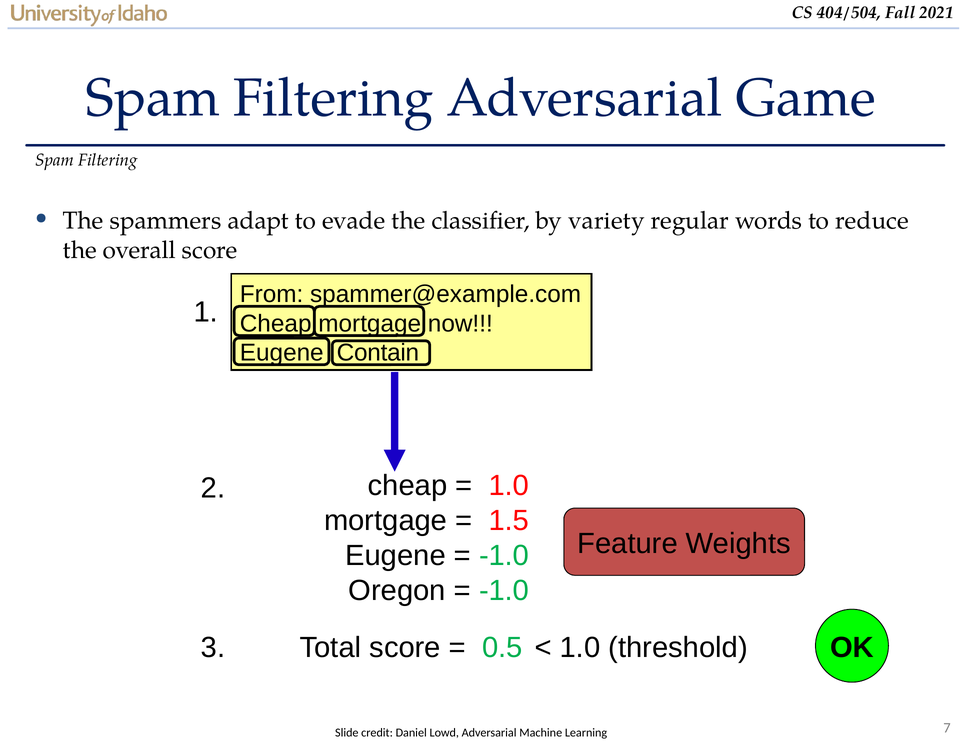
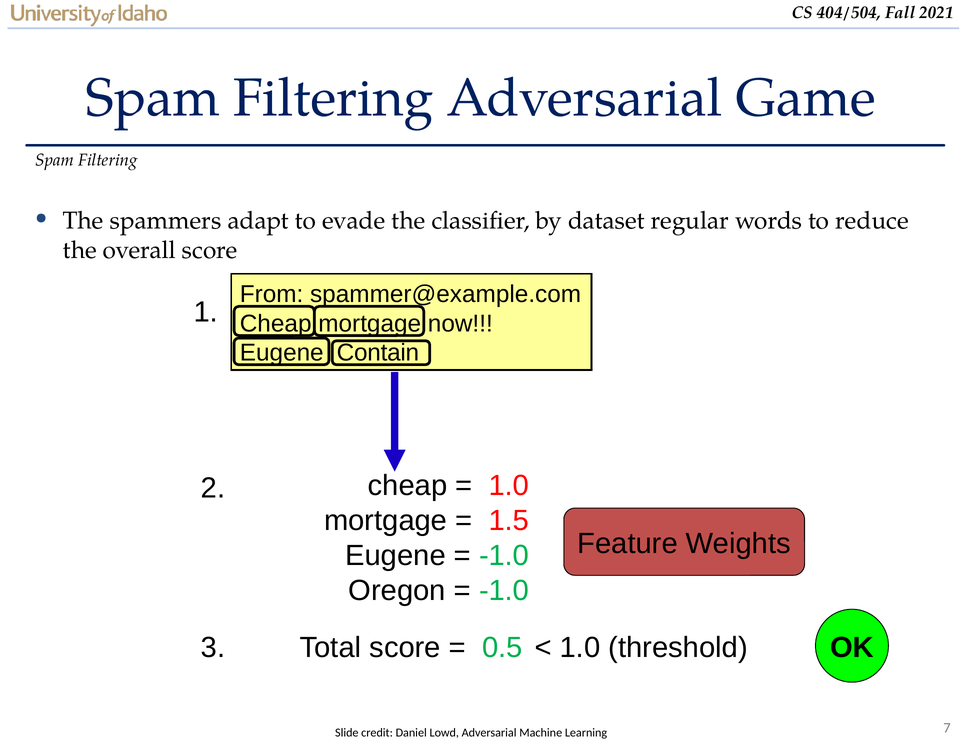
variety: variety -> dataset (606, 221)
